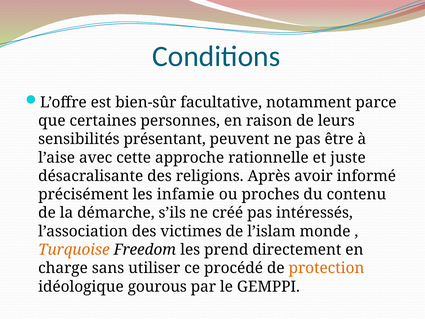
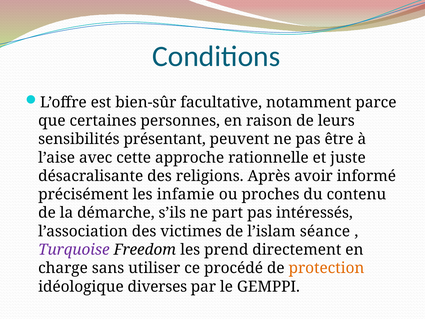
créé: créé -> part (228, 213)
monde: monde -> séance (325, 231)
Turquoise colour: orange -> purple (74, 250)
gourous: gourous -> diverses (157, 286)
